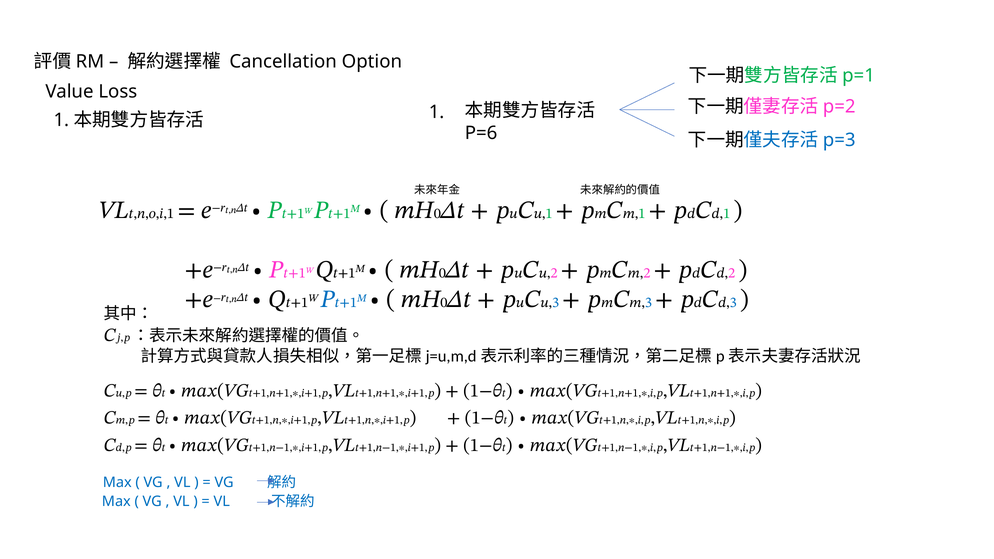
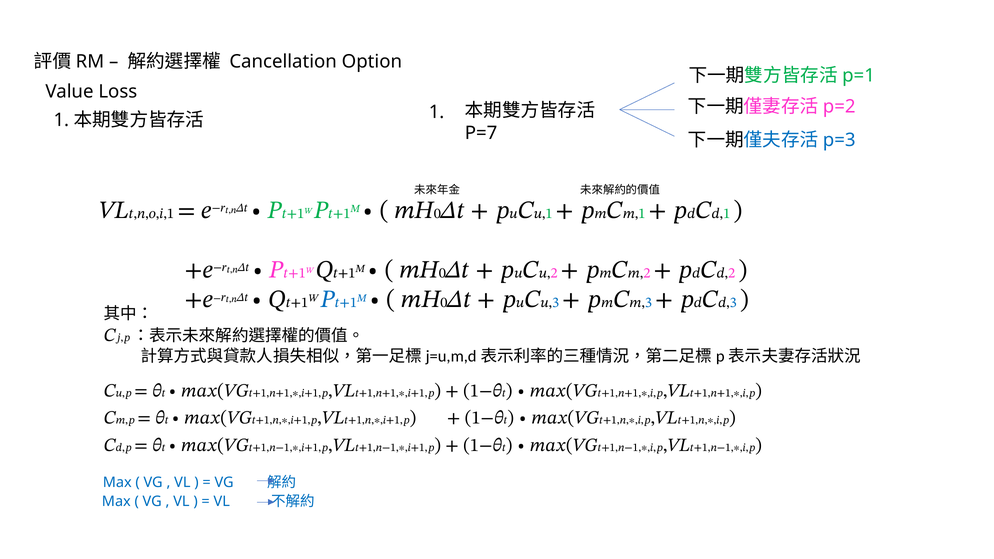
P=6: P=6 -> P=7 (481, 133)
